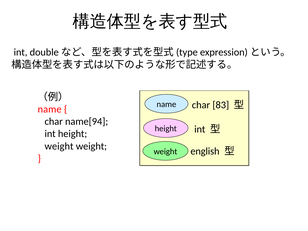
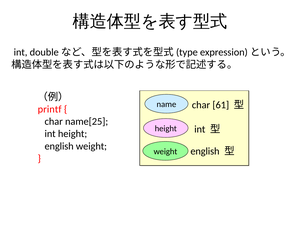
83: 83 -> 61 (221, 105)
name: name -> printf (50, 109)
name[94: name[94 -> name[25 (87, 122)
weight: weight -> english (59, 146)
